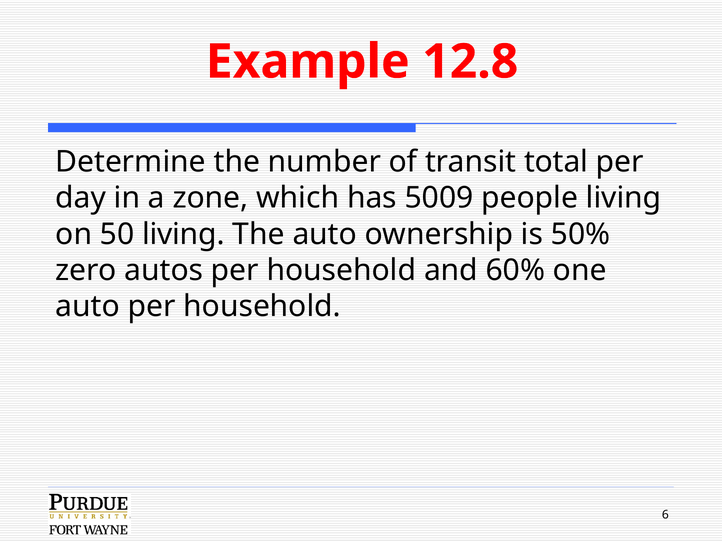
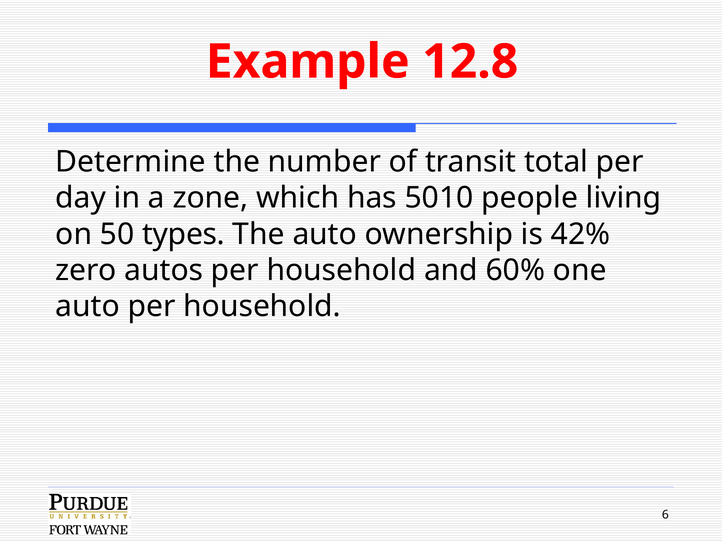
5009: 5009 -> 5010 (439, 198)
50 living: living -> types (183, 234)
50%: 50% -> 42% (581, 234)
